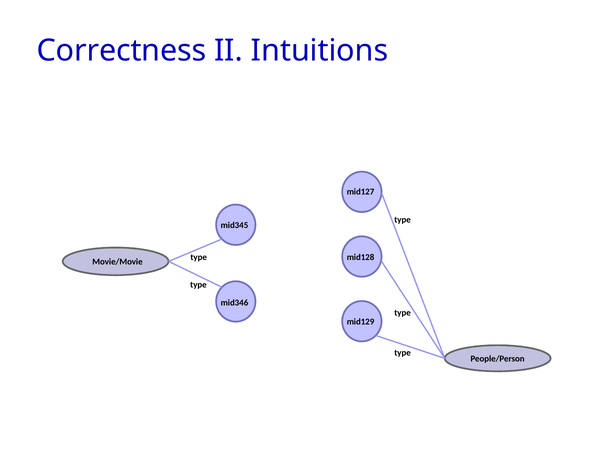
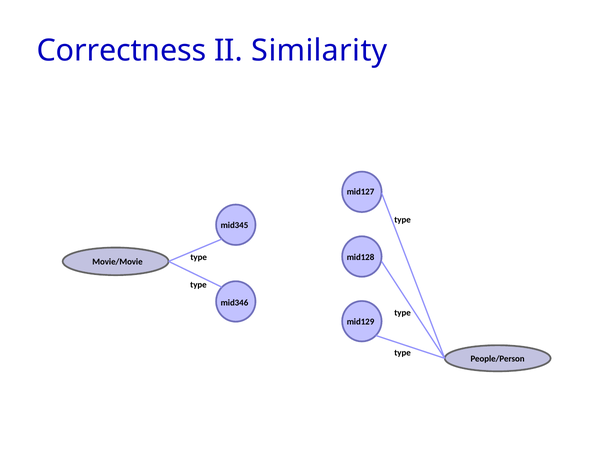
Intuitions: Intuitions -> Similarity (319, 50)
